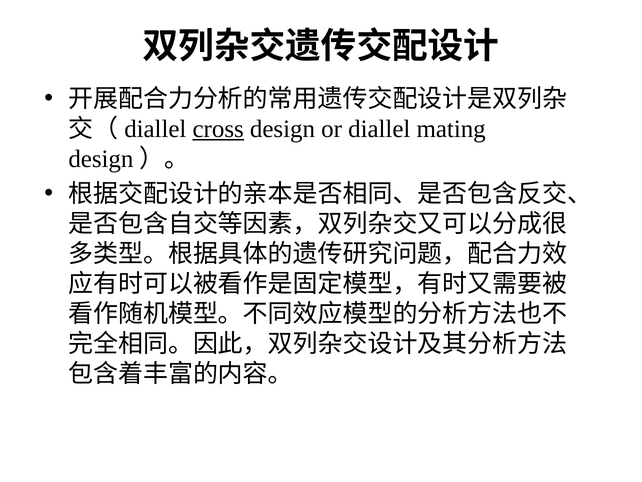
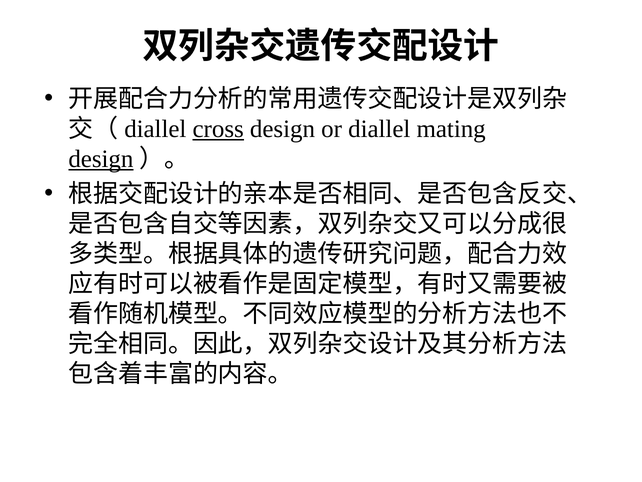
design underline: none -> present (101, 159)
